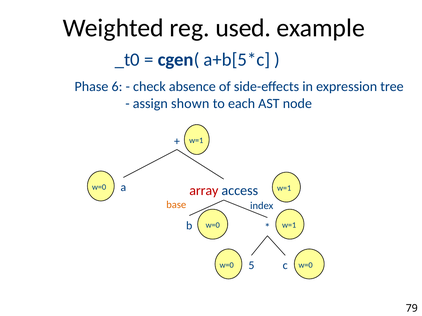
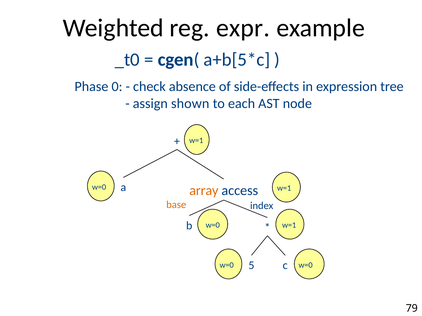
used: used -> expr (243, 28)
6: 6 -> 0 (117, 87)
array colour: red -> orange (204, 191)
